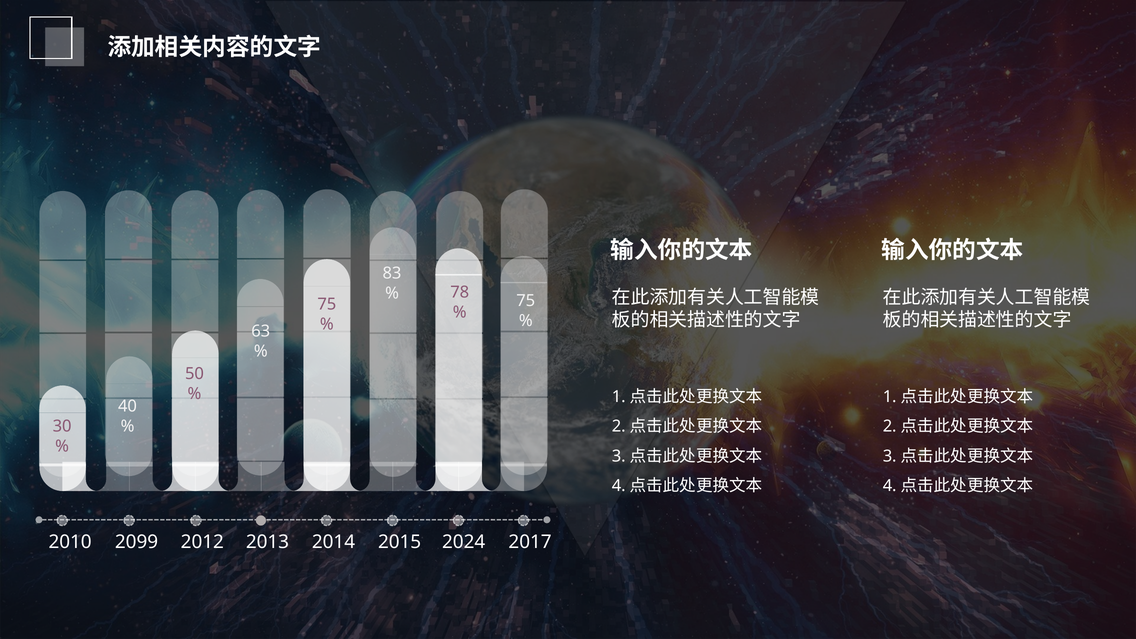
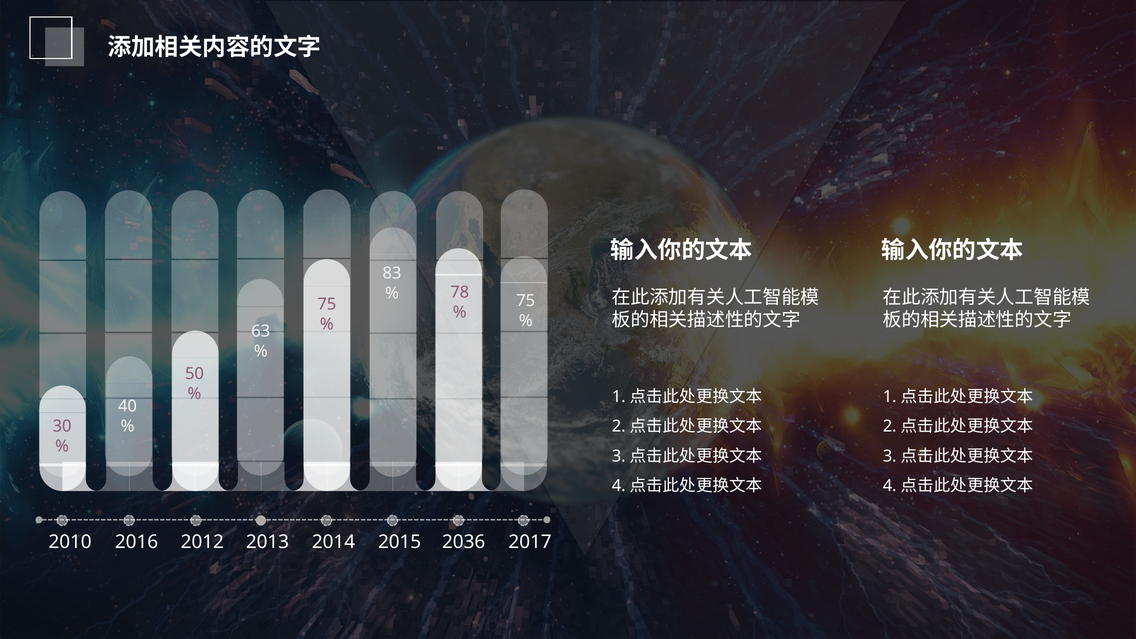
2099: 2099 -> 2016 (137, 542)
2024: 2024 -> 2036 (464, 542)
